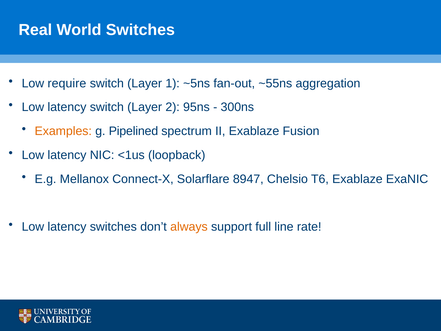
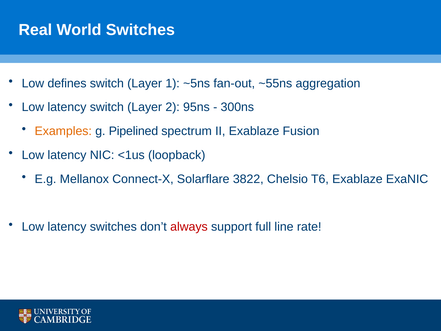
require: require -> defines (67, 83)
8947: 8947 -> 3822 (248, 179)
always colour: orange -> red (189, 227)
